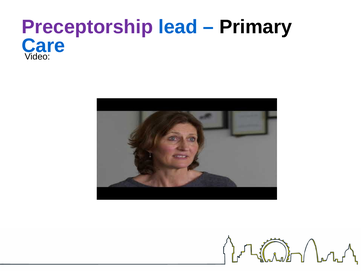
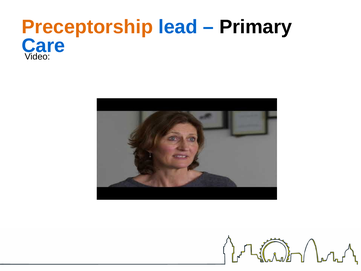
Preceptorship colour: purple -> orange (87, 27)
